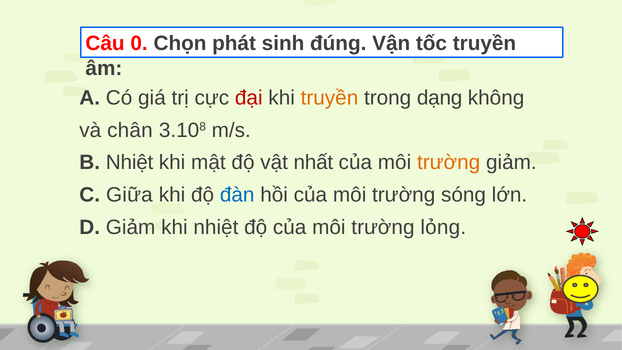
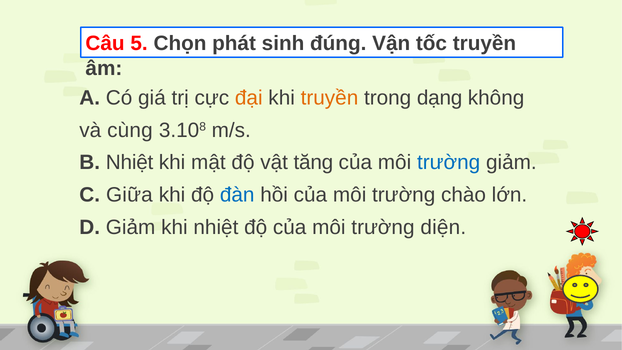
0: 0 -> 5 (139, 43)
đại colour: red -> orange (249, 98)
chân: chân -> cùng (130, 130)
nhất: nhất -> tăng (313, 163)
trường colour: orange -> blue (449, 163)
sóng: sóng -> chào (464, 195)
lỏng: lỏng -> diện (443, 227)
